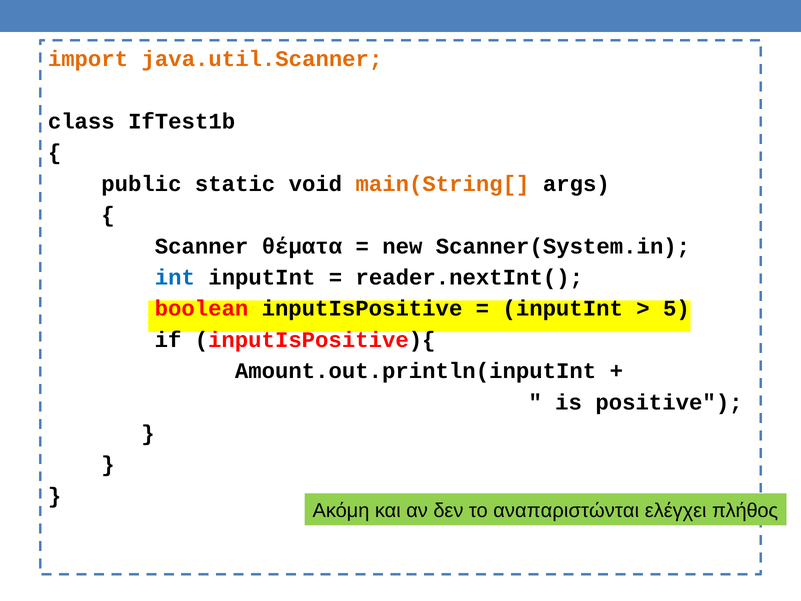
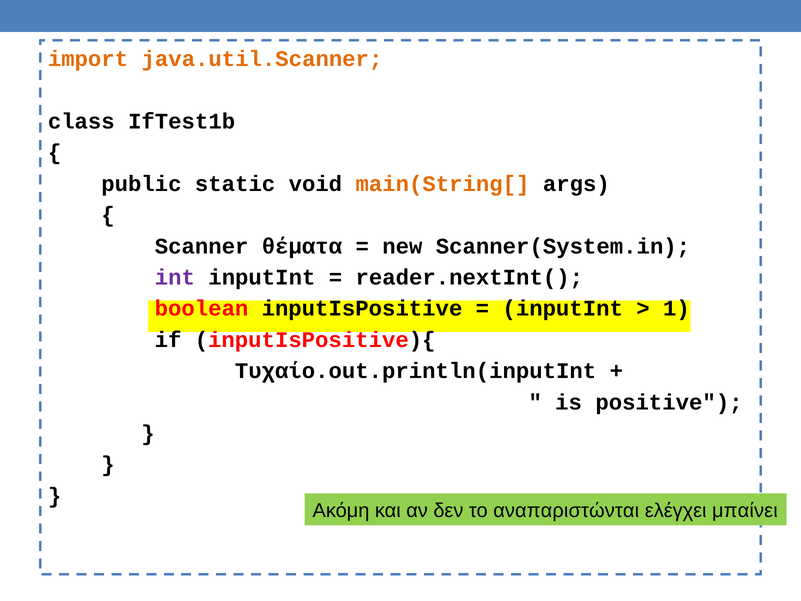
int colour: blue -> purple (175, 277)
5: 5 -> 1 (676, 308)
Amount.out.println(inputInt: Amount.out.println(inputInt -> Τυχαίο.out.println(inputInt (416, 371)
πλήθος: πλήθος -> μπαίνει (745, 511)
